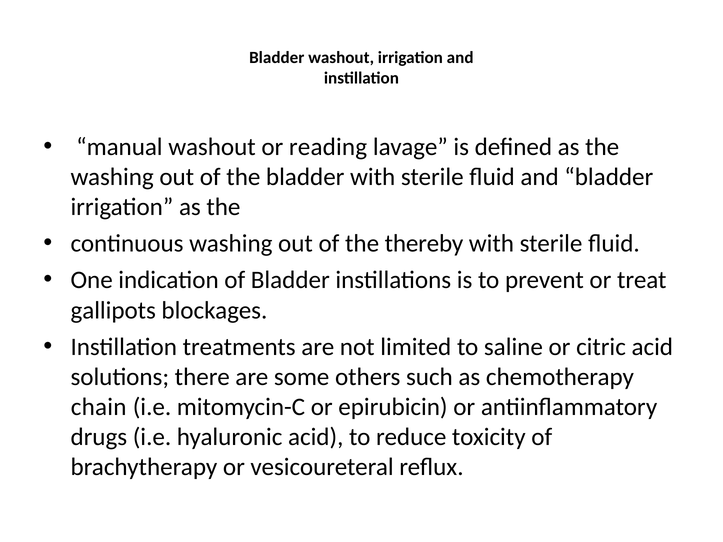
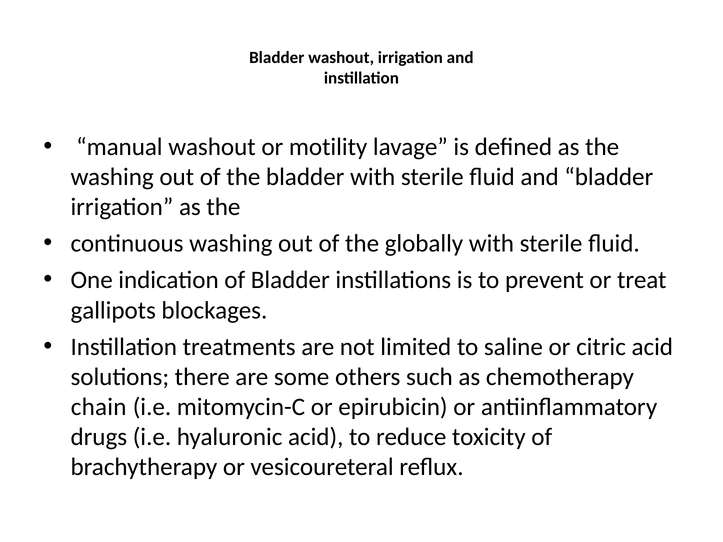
reading: reading -> motility (328, 147)
thereby: thereby -> globally (424, 244)
